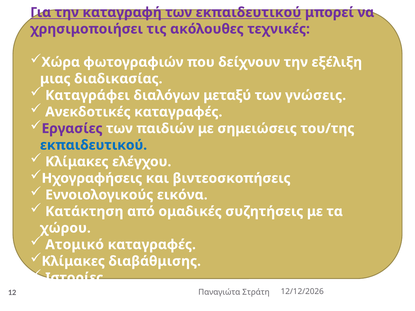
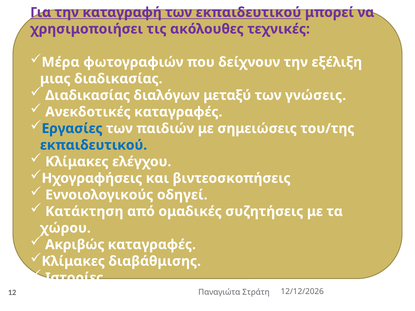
Χώρα: Χώρα -> Μέρα (61, 62)
Καταγράφει: Καταγράφει -> Διαδικασίας (88, 95)
Εργασίες colour: purple -> blue (72, 129)
εικόνα: εικόνα -> οδηγεί (182, 195)
Ατομικό: Ατομικό -> Ακριβώς (75, 245)
